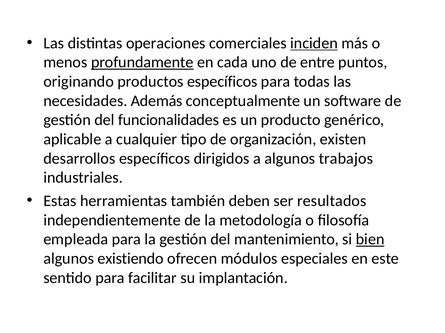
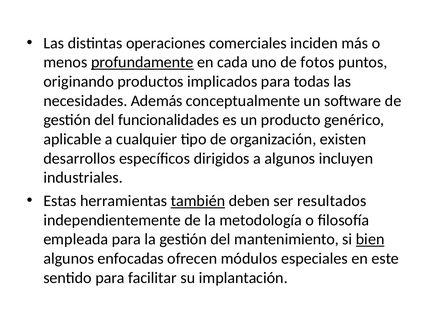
inciden underline: present -> none (314, 43)
entre: entre -> fotos (317, 62)
productos específicos: específicos -> implicados (222, 82)
trabajos: trabajos -> incluyen (346, 159)
también underline: none -> present (198, 201)
existiendo: existiendo -> enfocadas (131, 259)
